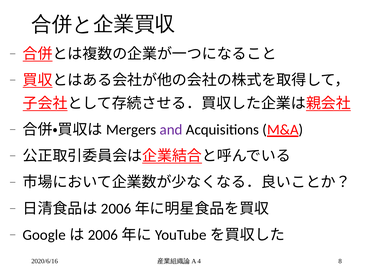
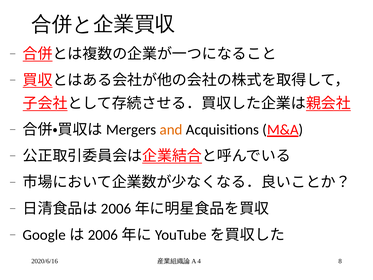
and colour: purple -> orange (171, 130)
